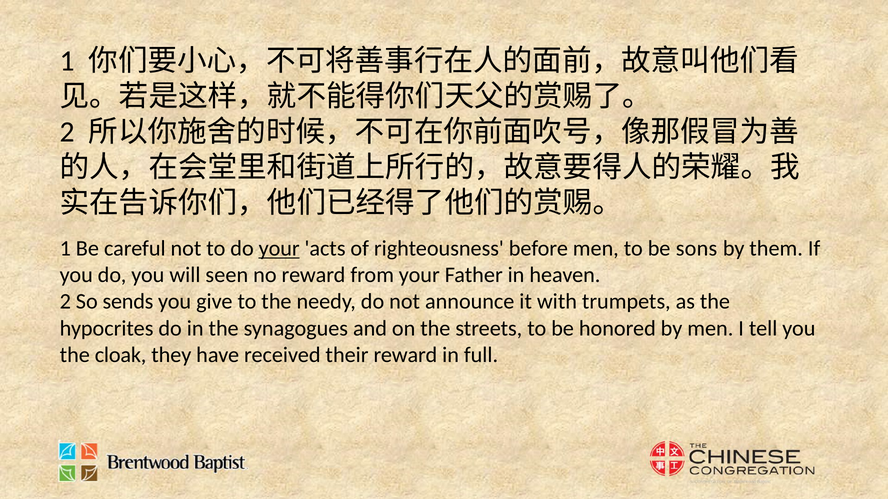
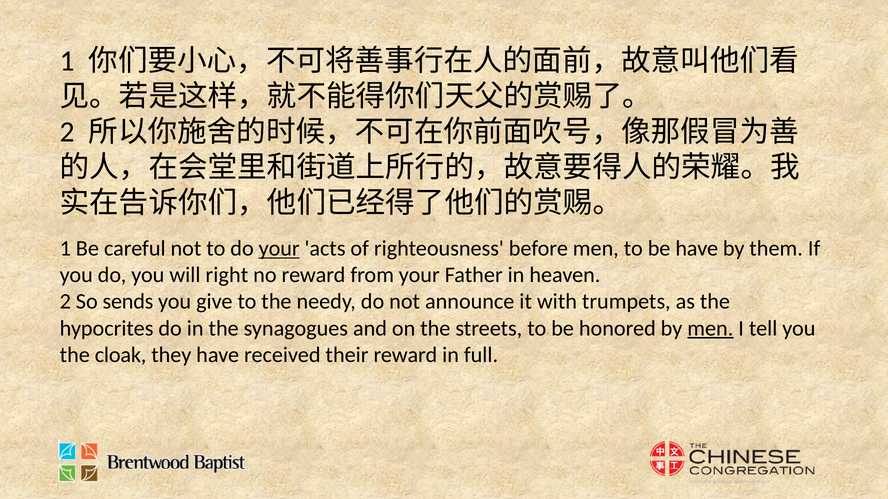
be sons: sons -> have (697, 249)
seen: seen -> right (227, 275)
men underline: none -> present (710, 329)
